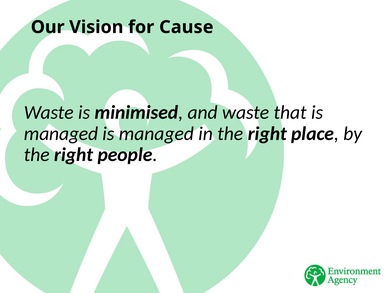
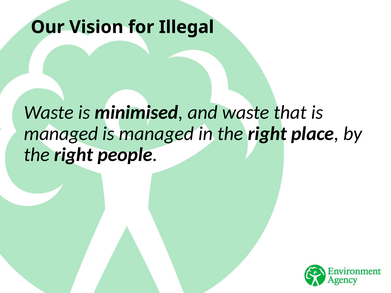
Cause: Cause -> Illegal (186, 27)
